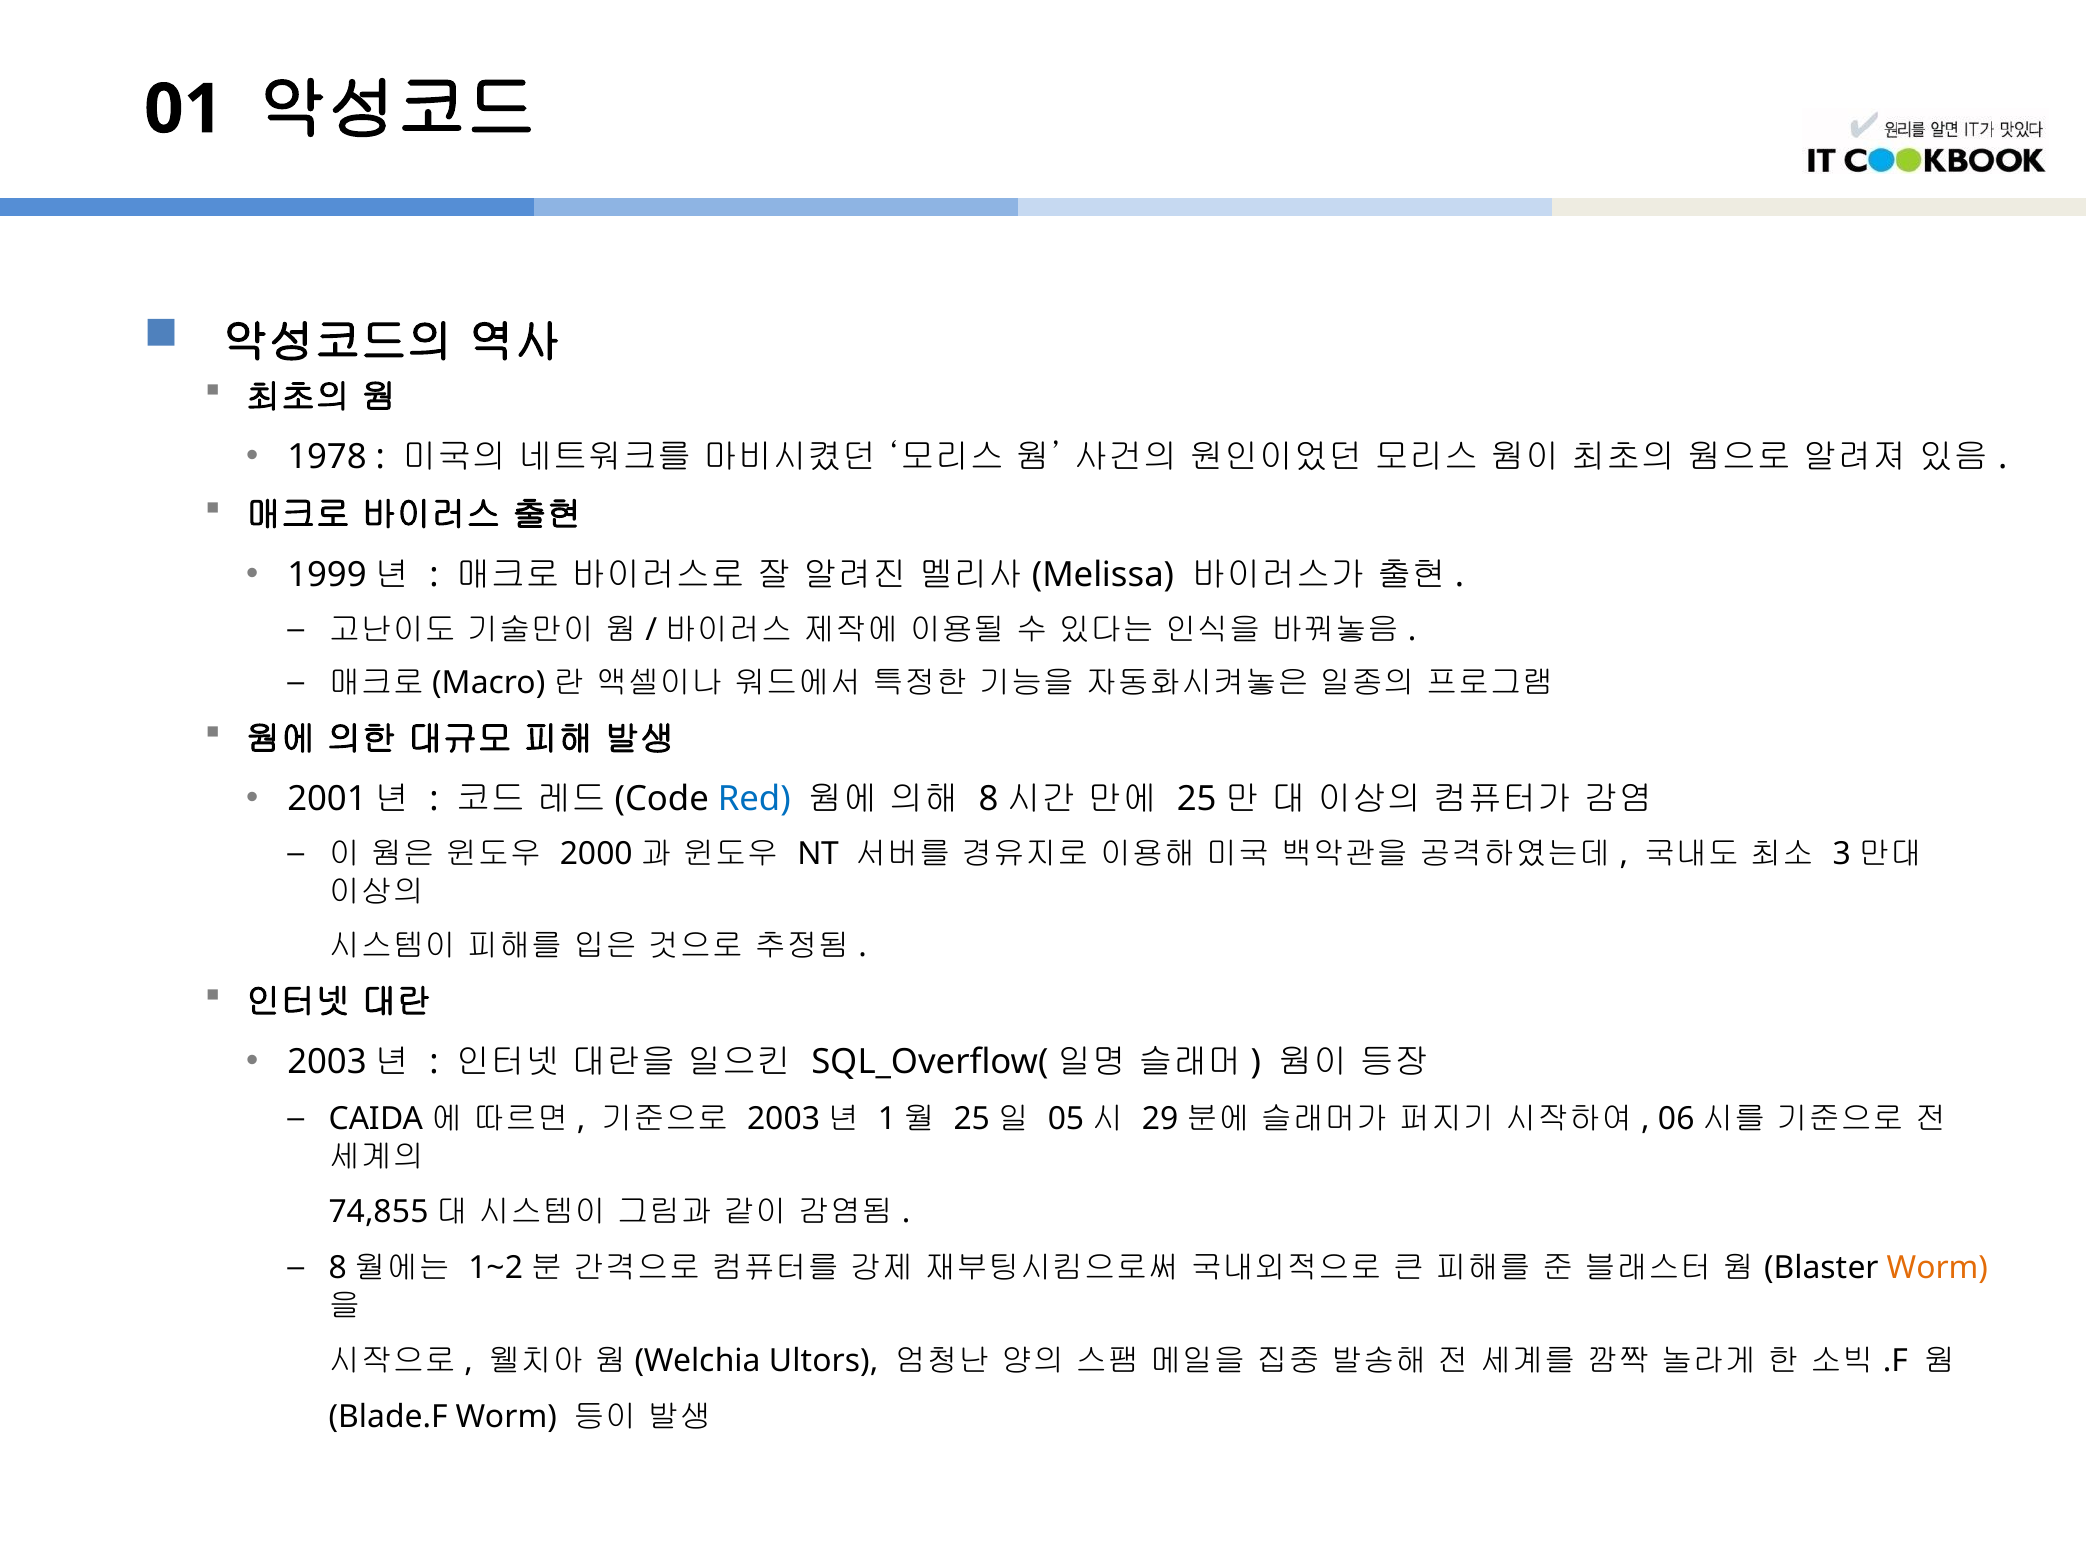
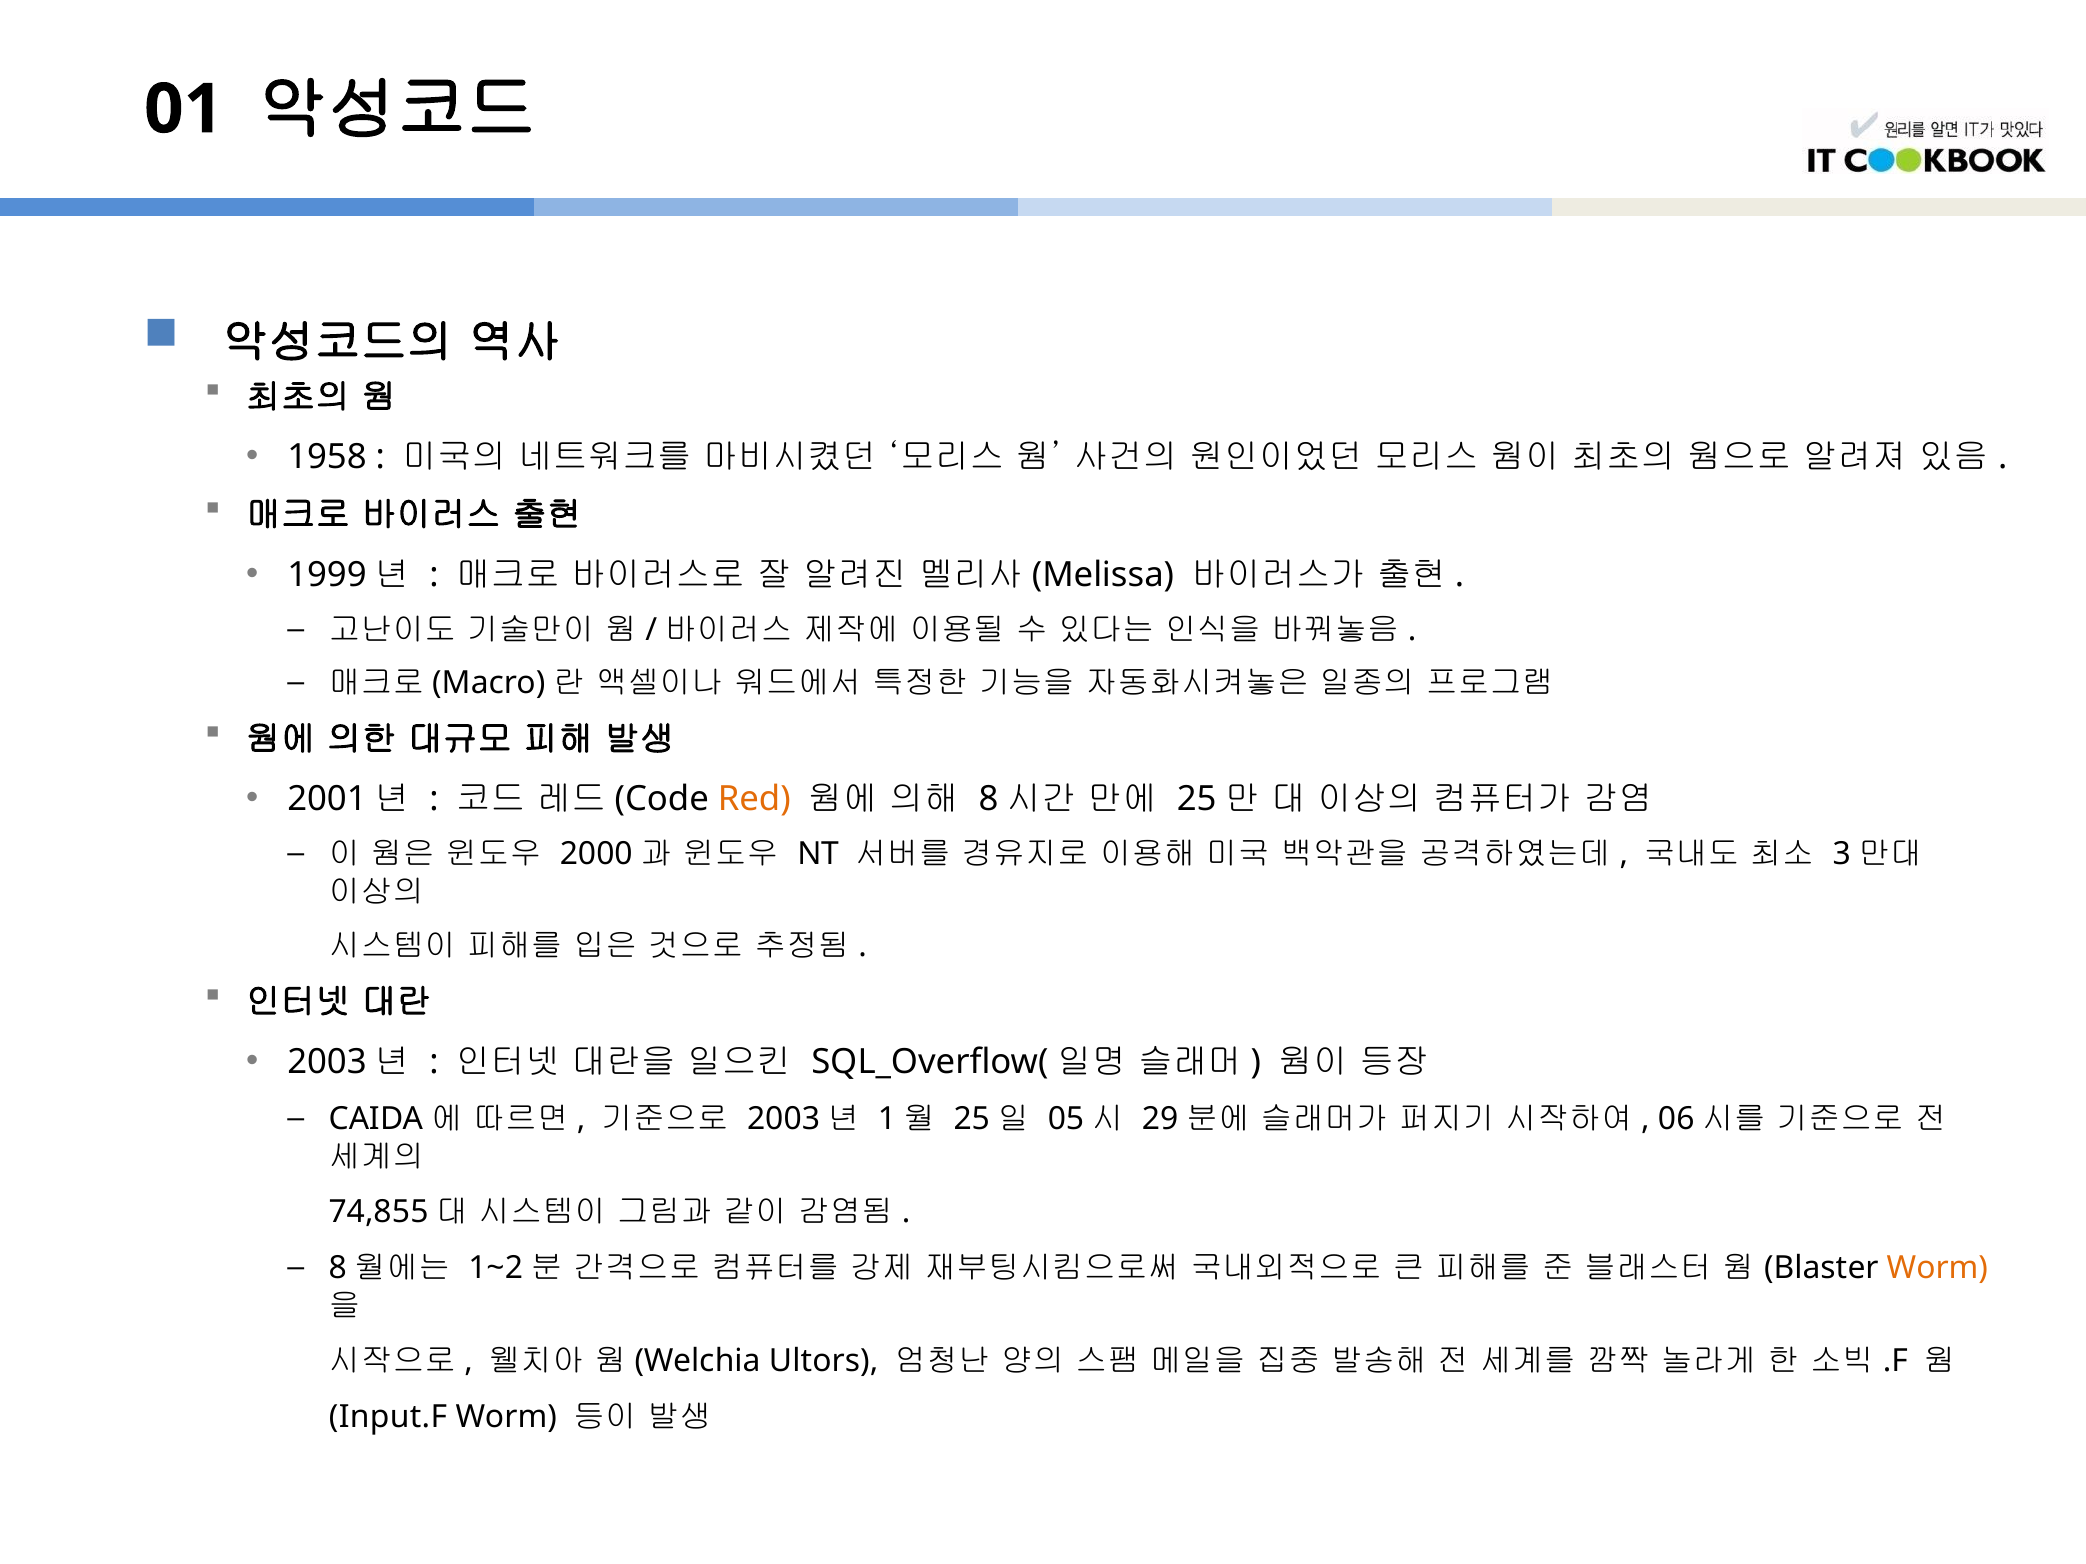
1978: 1978 -> 1958 (327, 457)
Red colour: blue -> orange (754, 799)
Blade.F: Blade.F -> Input.F (388, 1417)
